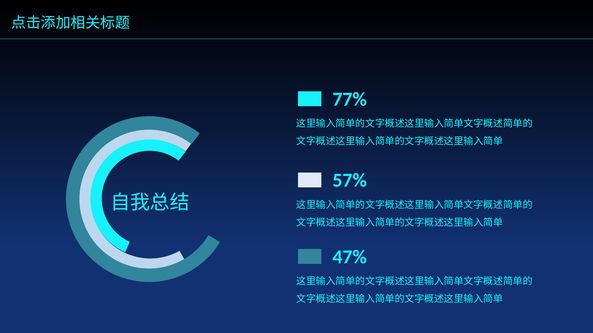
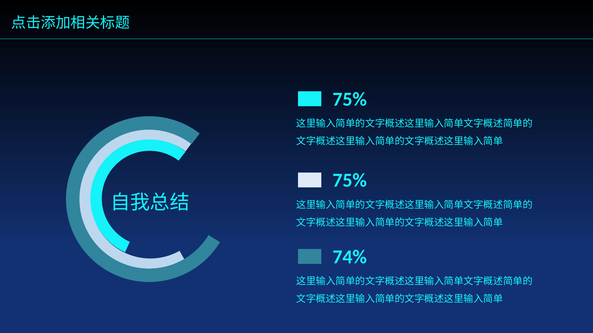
77%: 77% -> 75% (350, 99)
57%: 57% -> 75% (350, 181)
47%: 47% -> 74% (350, 257)
